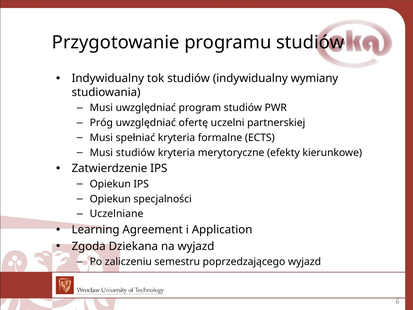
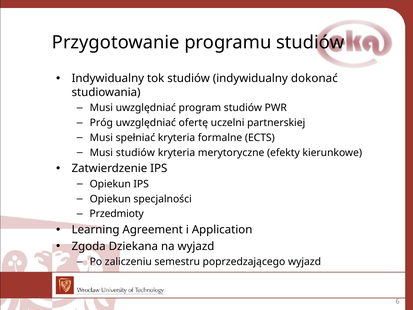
wymiany: wymiany -> dokonać (314, 78)
Uczelniane: Uczelniane -> Przedmioty (117, 214)
